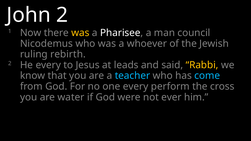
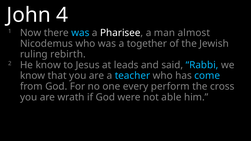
John 2: 2 -> 4 (62, 15)
was colour: yellow -> light blue (80, 33)
council: council -> almost (194, 33)
whoever: whoever -> together (147, 44)
He every: every -> know (48, 65)
Rabbi colour: yellow -> light blue (202, 65)
water: water -> wrath (71, 97)
ever: ever -> able (171, 97)
